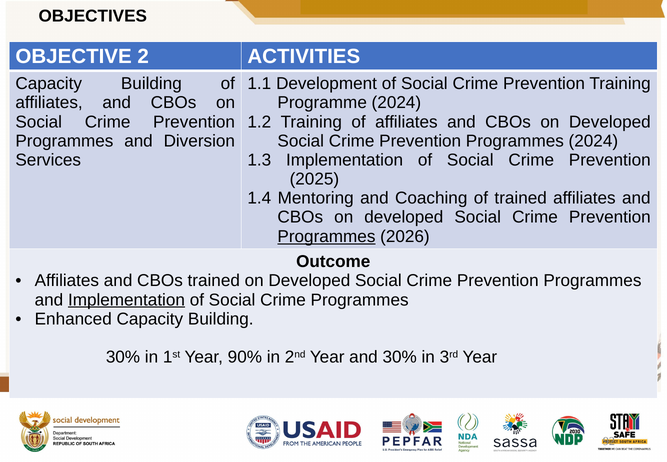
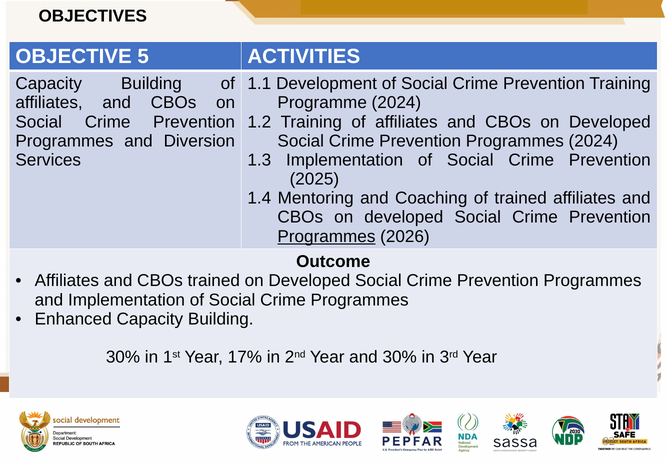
2: 2 -> 5 (143, 57)
Implementation underline: present -> none (126, 300)
90%: 90% -> 17% (245, 357)
